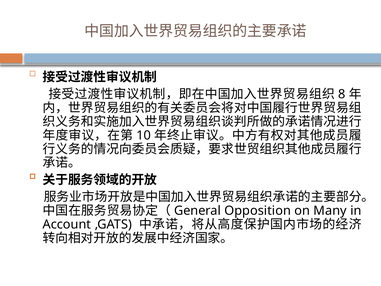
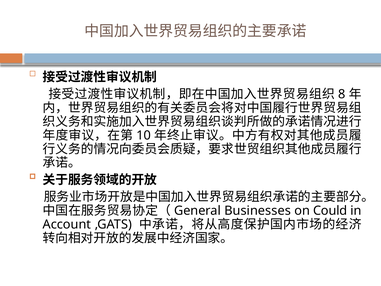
Opposition: Opposition -> Businesses (258, 210)
Many: Many -> Could (330, 210)
